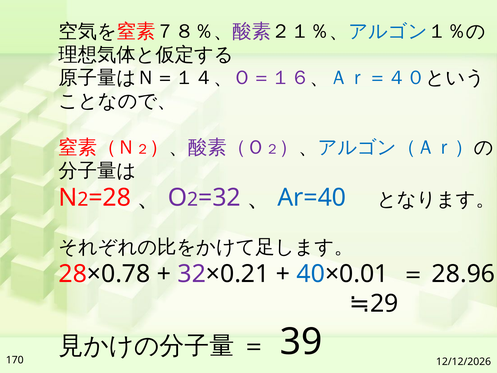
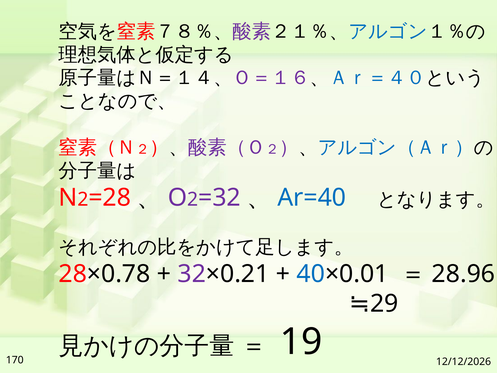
39: 39 -> 19 (301, 342)
